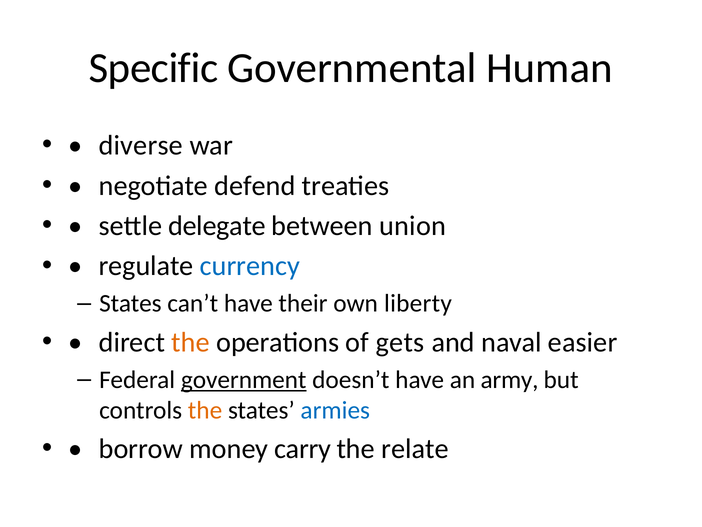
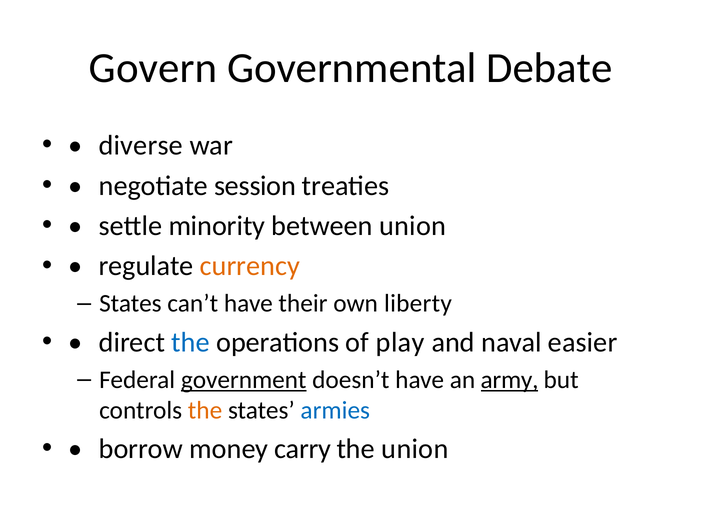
Specific: Specific -> Govern (153, 68)
Human: Human -> Debate (549, 68)
defend: defend -> session (255, 185)
delegate: delegate -> minority (217, 226)
currency colour: blue -> orange (250, 266)
the colour: orange -> blue (191, 342)
gets: gets -> play (400, 342)
army underline: none -> present (510, 379)
the relate: relate -> union (415, 448)
